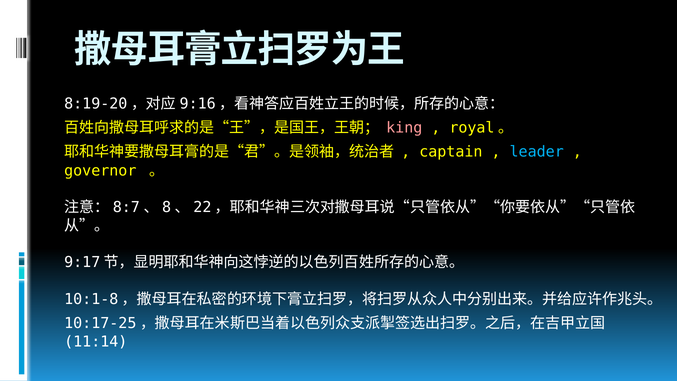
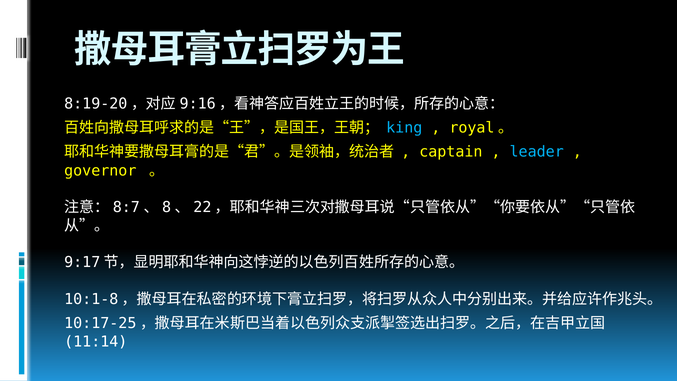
king colour: pink -> light blue (404, 128)
